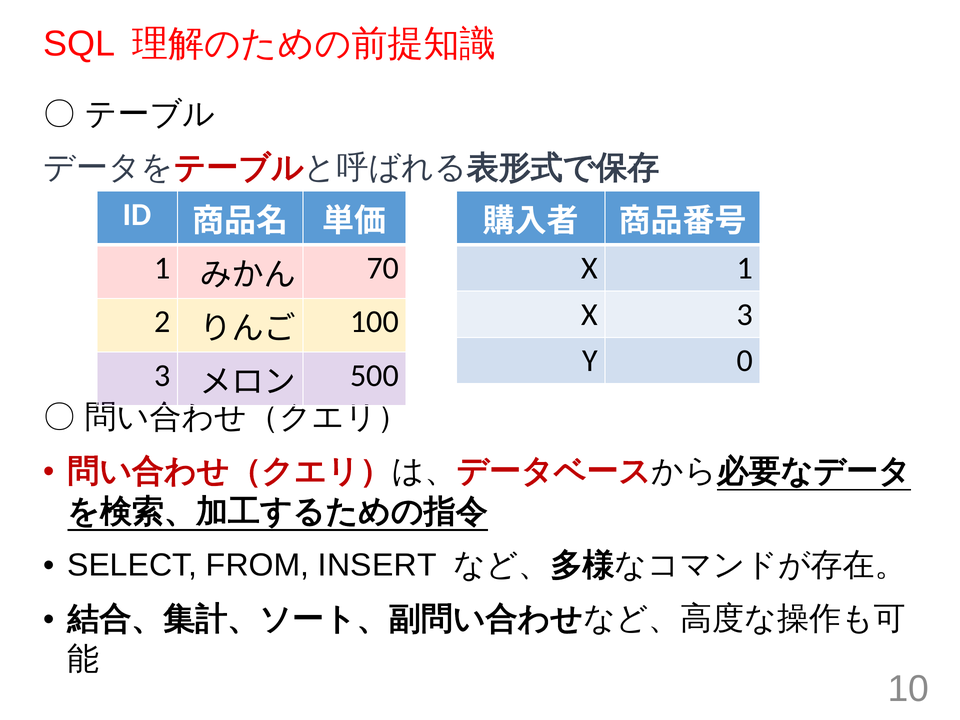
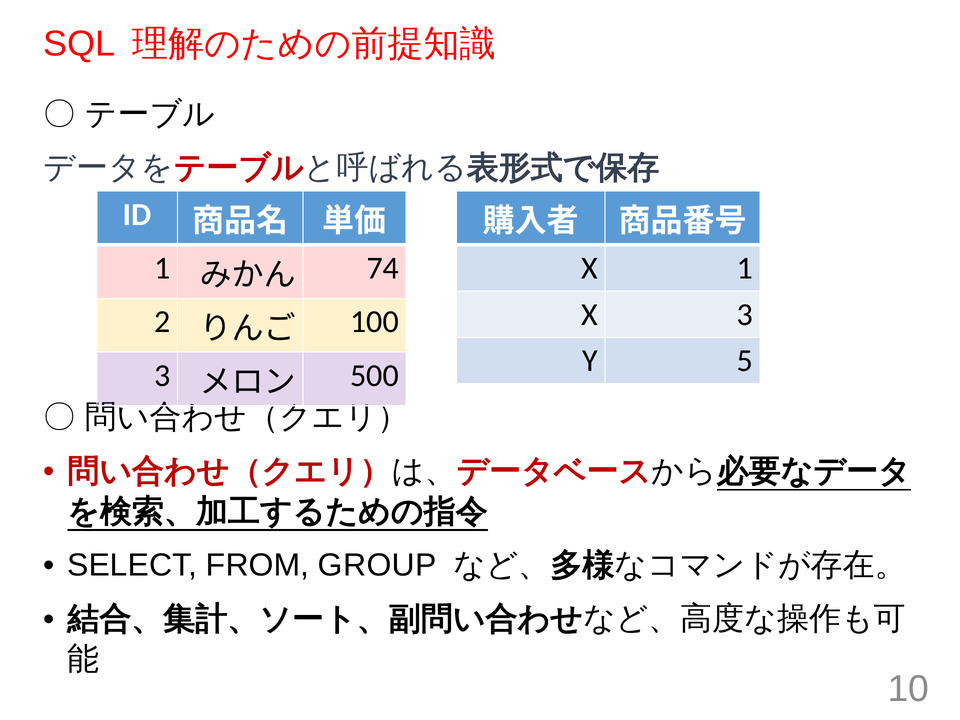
70: 70 -> 74 (383, 268)
0: 0 -> 5 (745, 361)
INSERT: INSERT -> GROUP (377, 565)
